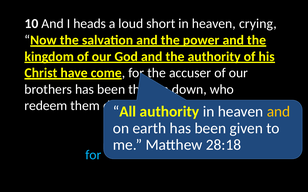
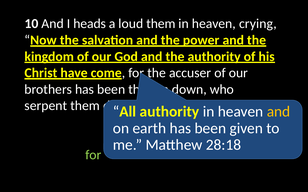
loud short: short -> them (161, 24)
redeem: redeem -> serpent (46, 106)
for colour: light blue -> light green (93, 155)
